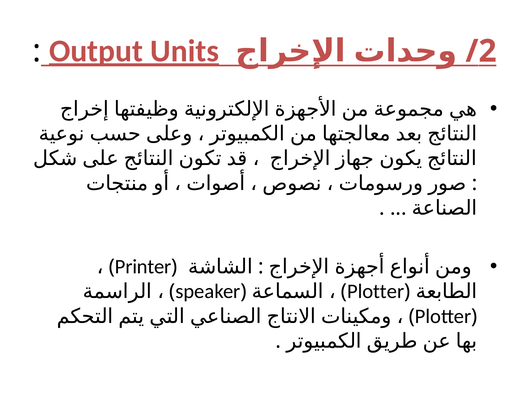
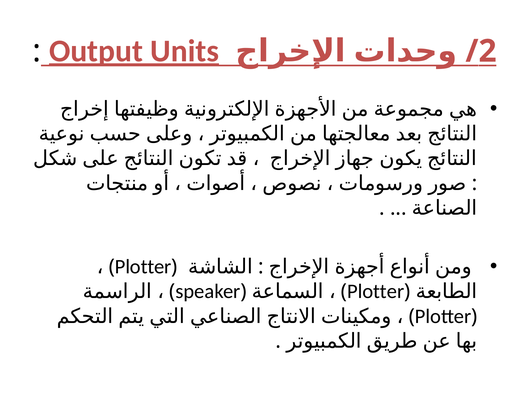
Printer: Printer -> Plotter (143, 267)
